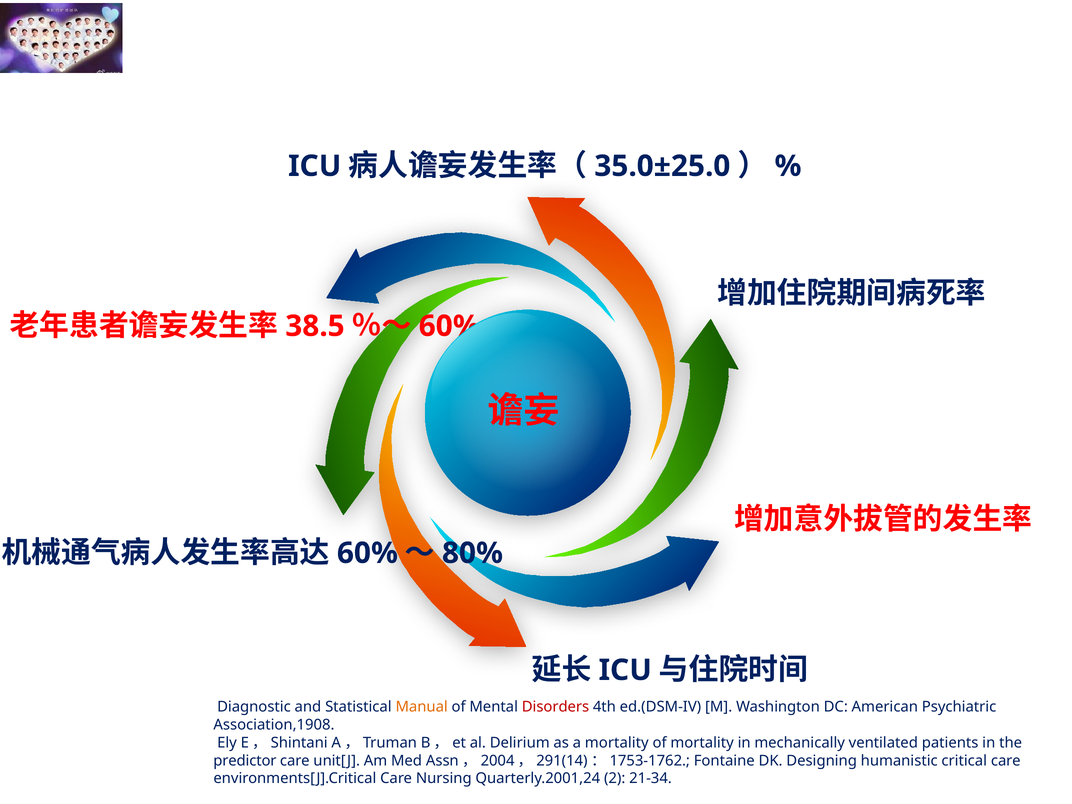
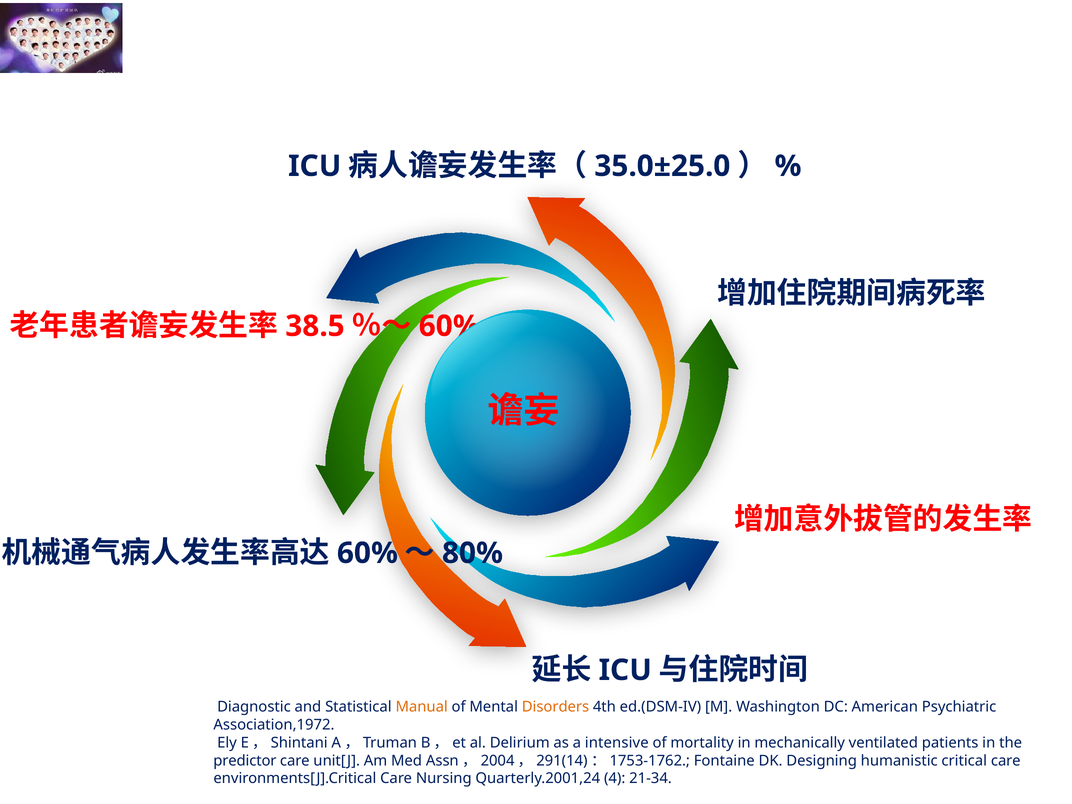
Disorders colour: red -> orange (555, 707)
Association,1908: Association,1908 -> Association,1972 (274, 725)
a mortality: mortality -> intensive (617, 743)
2: 2 -> 4 (615, 779)
